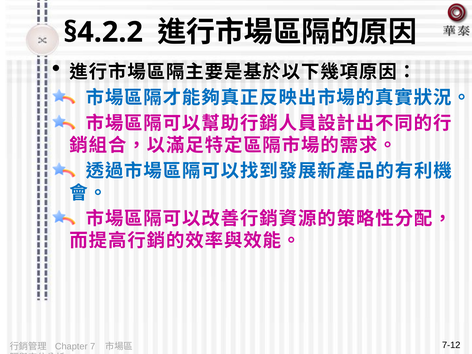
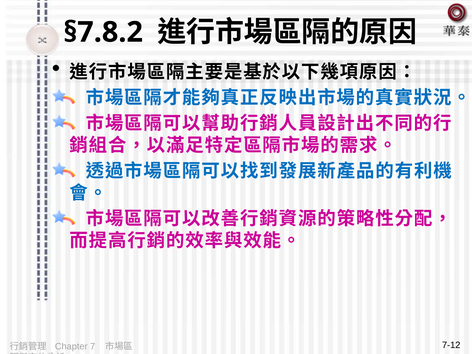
§4.2.2: §4.2.2 -> §7.8.2 (103, 32)
